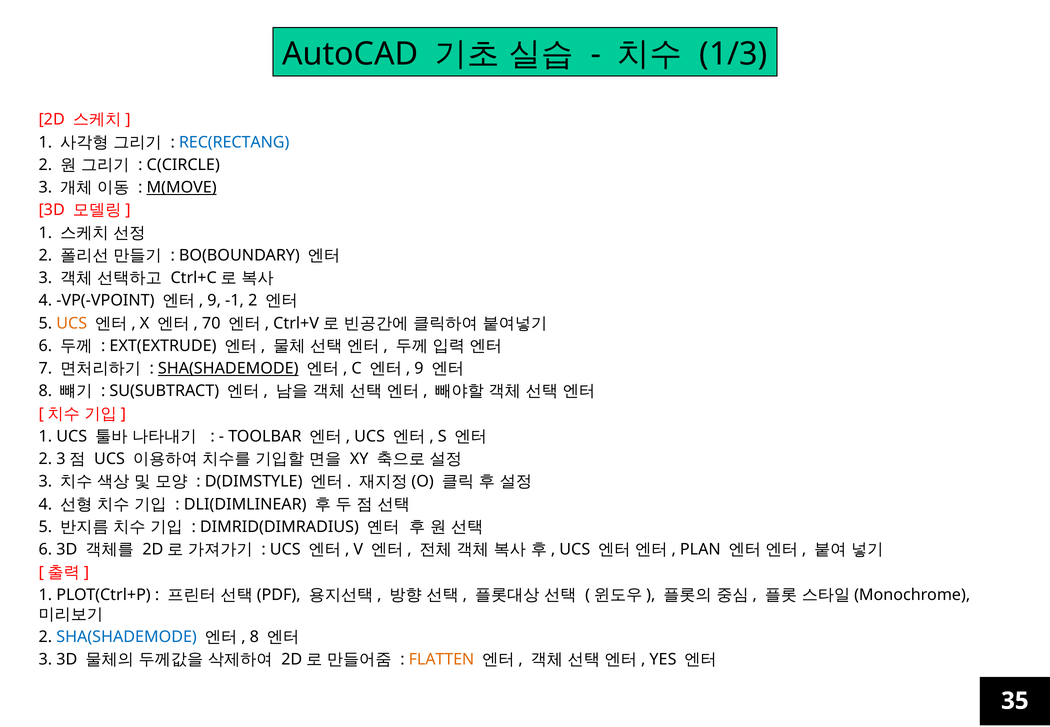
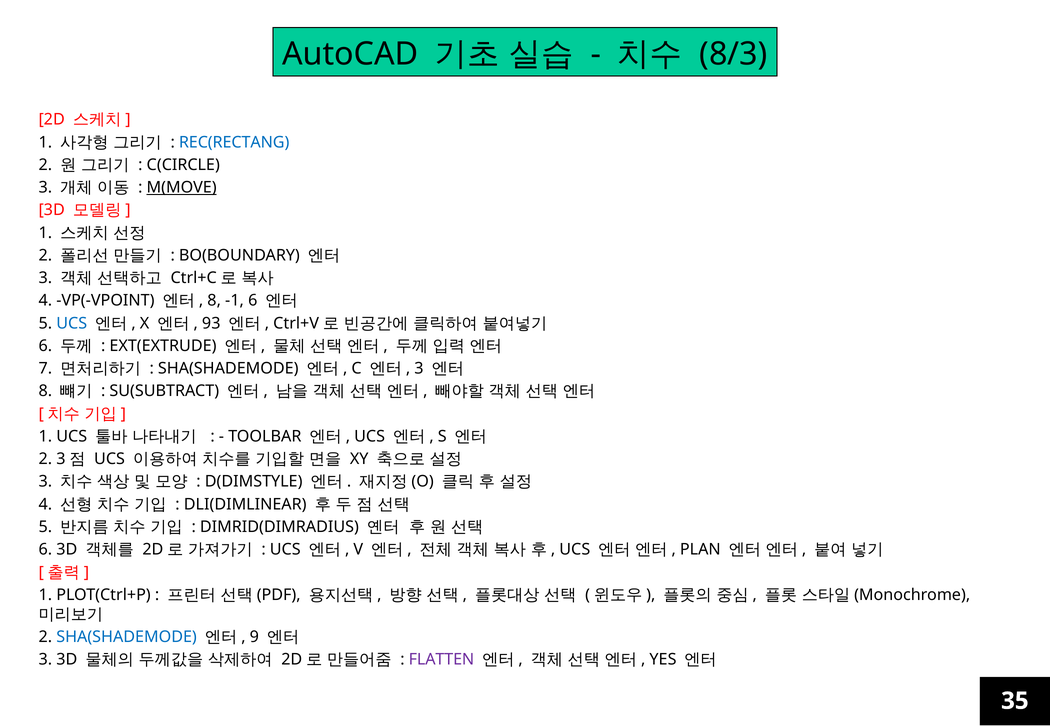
1/3: 1/3 -> 8/3 (733, 54)
9: 9 -> 8 (214, 301)
-1 2: 2 -> 6 (253, 301)
UCS colour: orange -> blue (72, 323)
70: 70 -> 93 (211, 323)
SHA(SHADEMODE underline: present -> none (228, 368)
9: 9 -> 3 (419, 368)
8: 8 -> 9 (254, 637)
FLATTEN colour: orange -> purple (441, 659)
